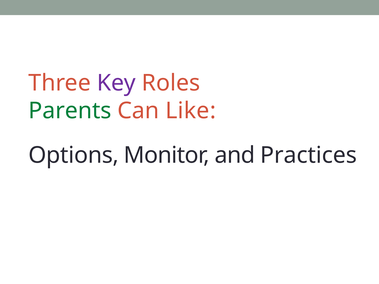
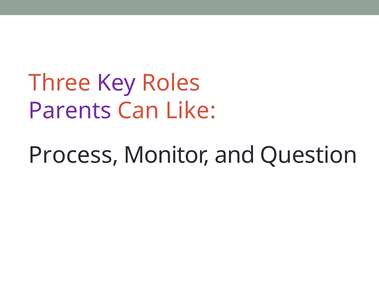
Parents colour: green -> purple (70, 111)
Options: Options -> Process (74, 155)
Practices: Practices -> Question (309, 155)
